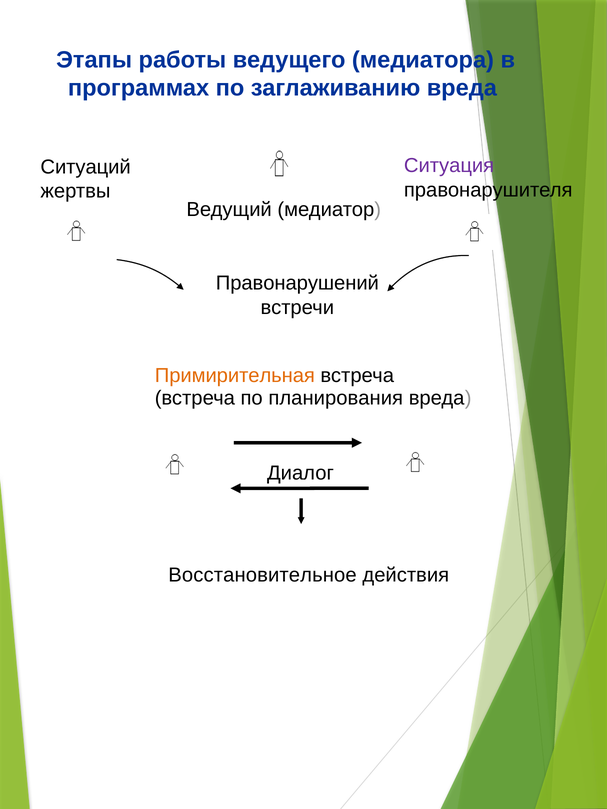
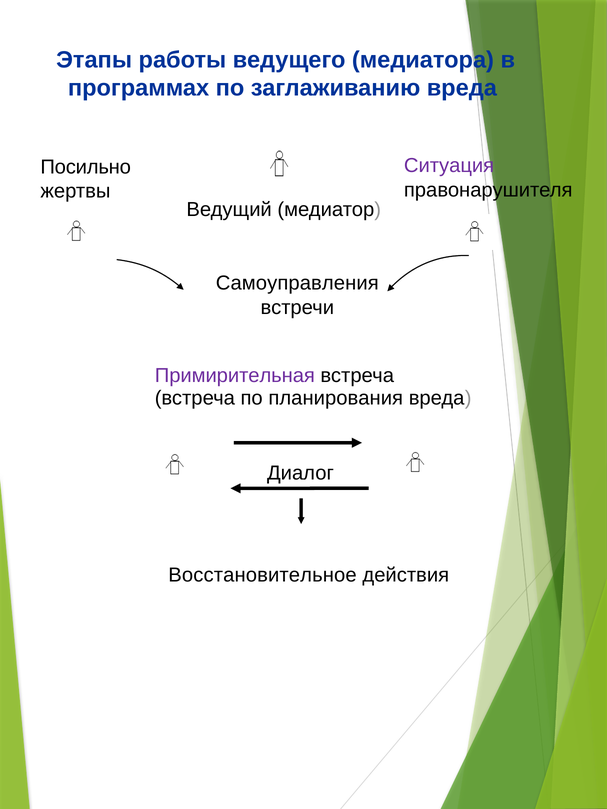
Ситуаций: Ситуаций -> Посильно (86, 167)
Правонарушений: Правонарушений -> Самоуправления (297, 283)
Примирительная colour: orange -> purple (235, 376)
